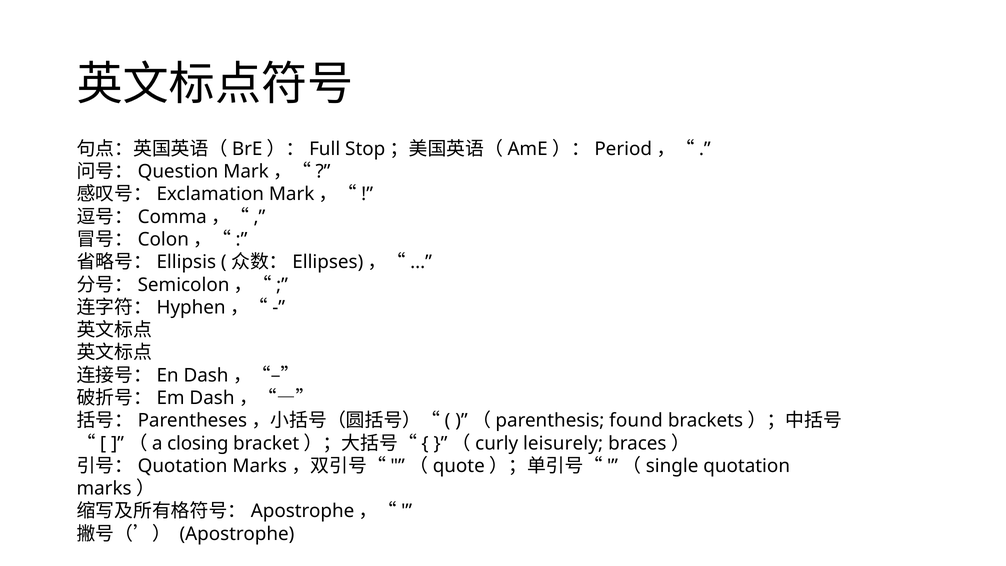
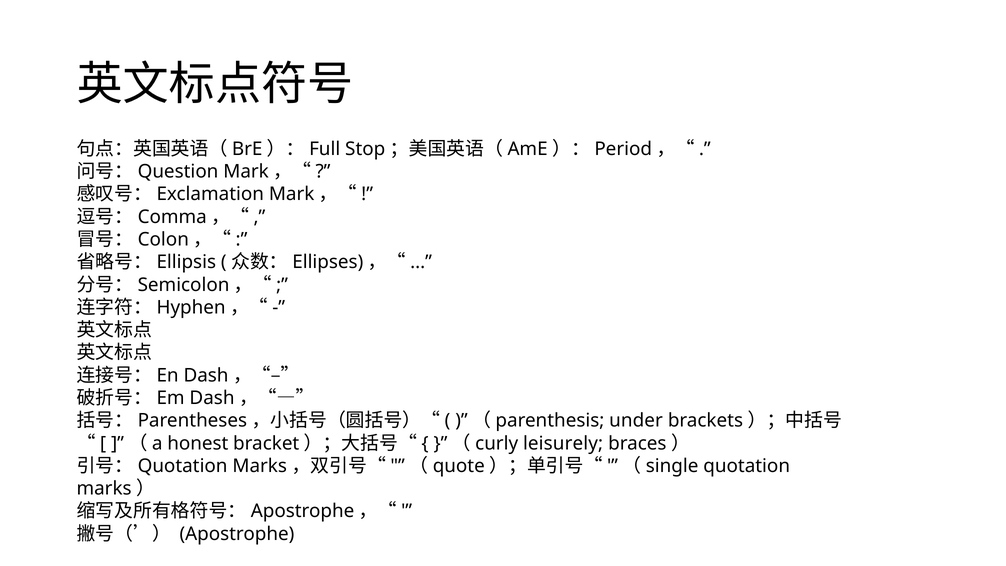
found: found -> under (636, 421)
closing: closing -> honest (198, 443)
